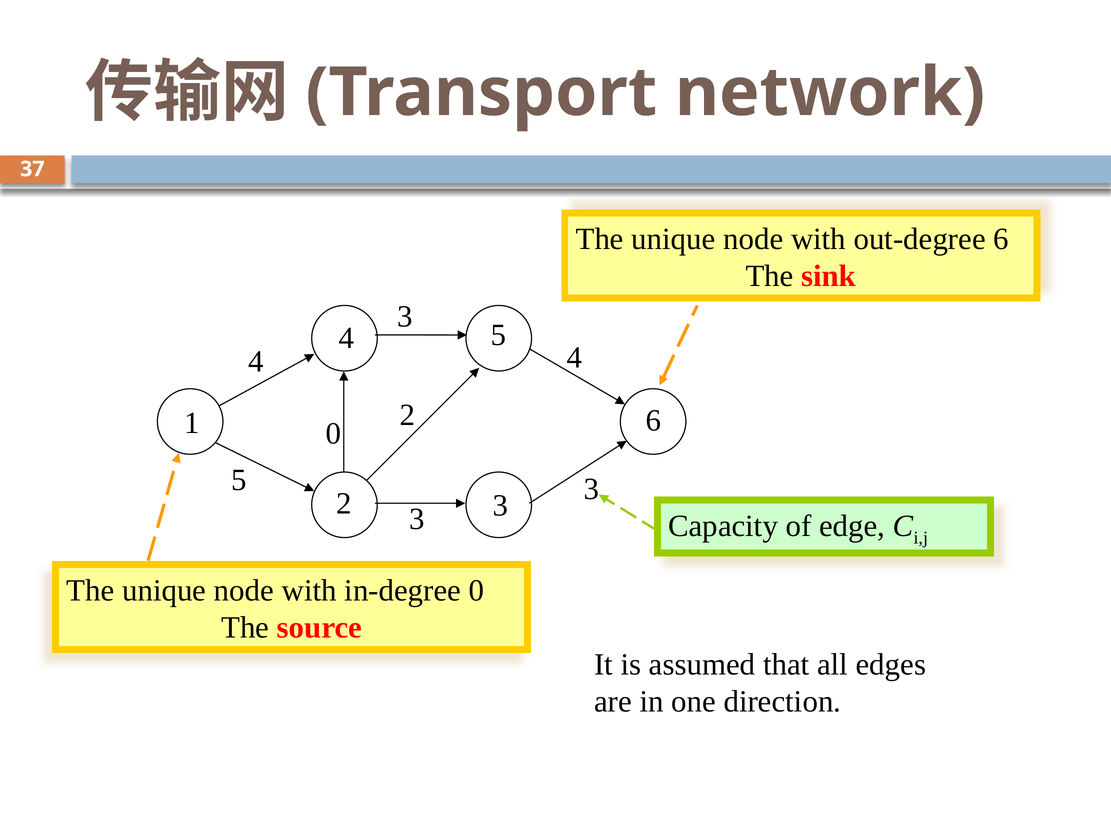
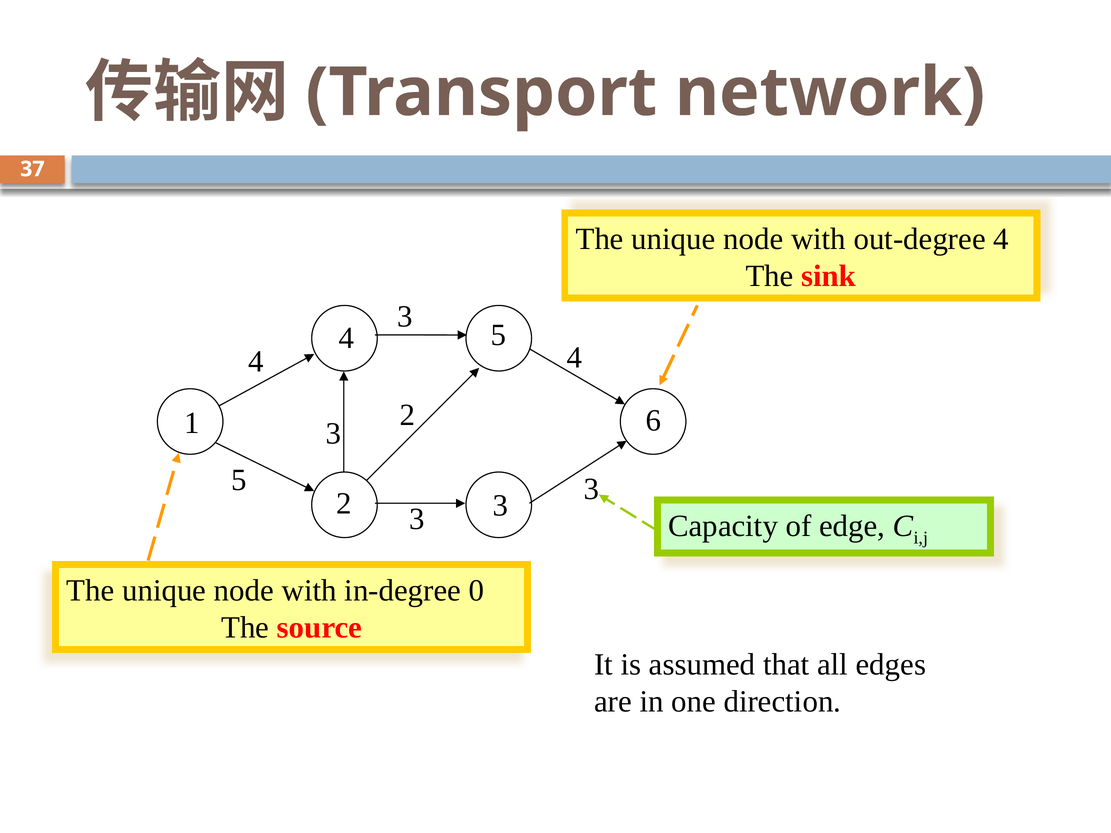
out-degree 6: 6 -> 4 (1001, 239)
1 0: 0 -> 3 (333, 434)
